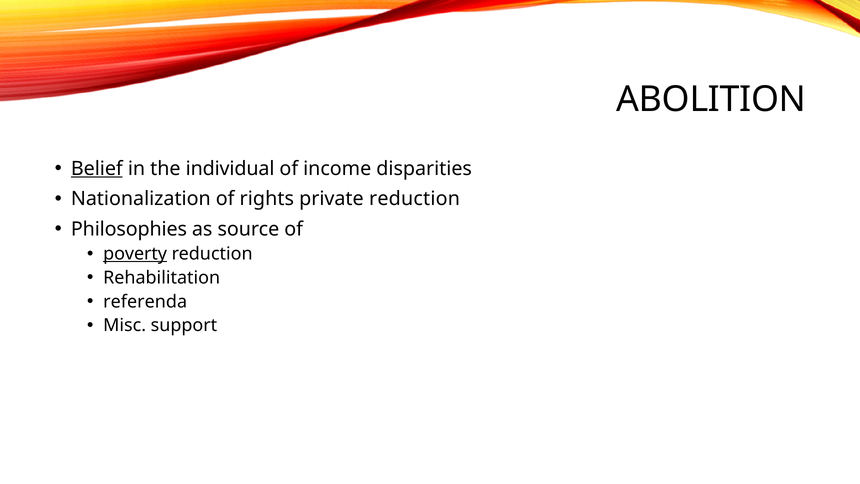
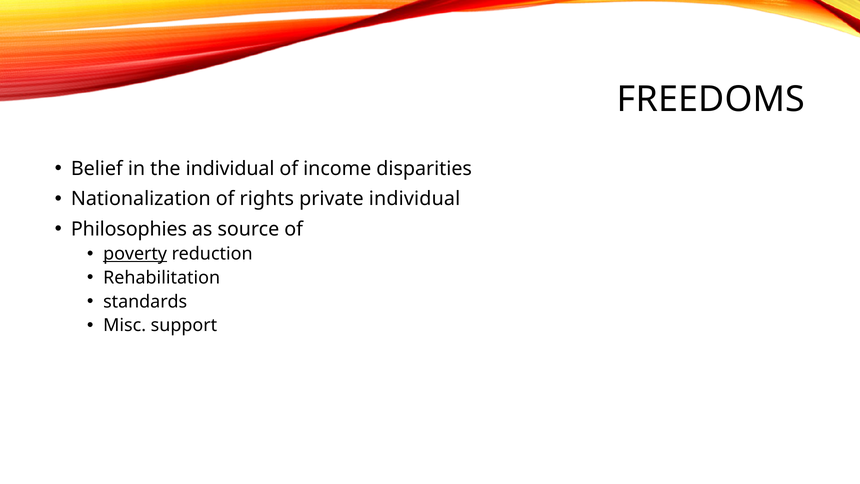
ABOLITION: ABOLITION -> FREEDOMS (711, 99)
Belief underline: present -> none (97, 169)
private reduction: reduction -> individual (415, 199)
referenda: referenda -> standards (145, 301)
